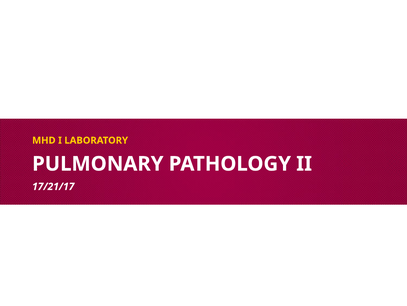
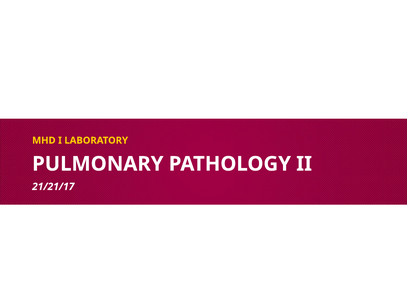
17/21/17: 17/21/17 -> 21/21/17 (53, 186)
